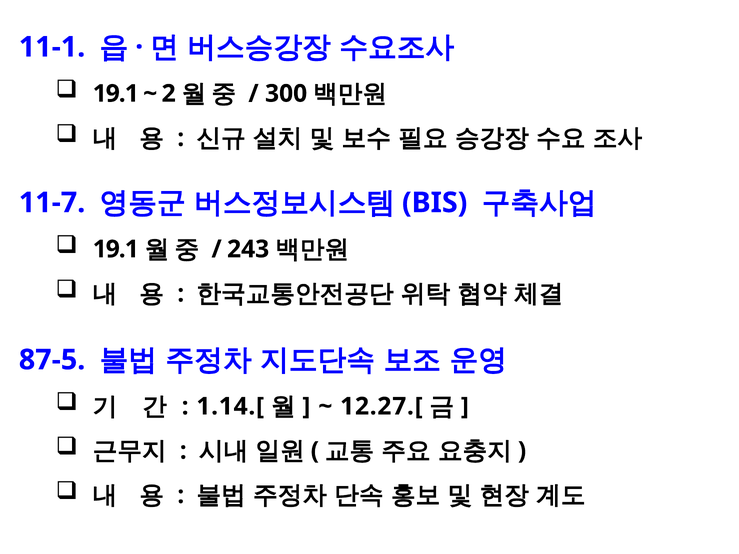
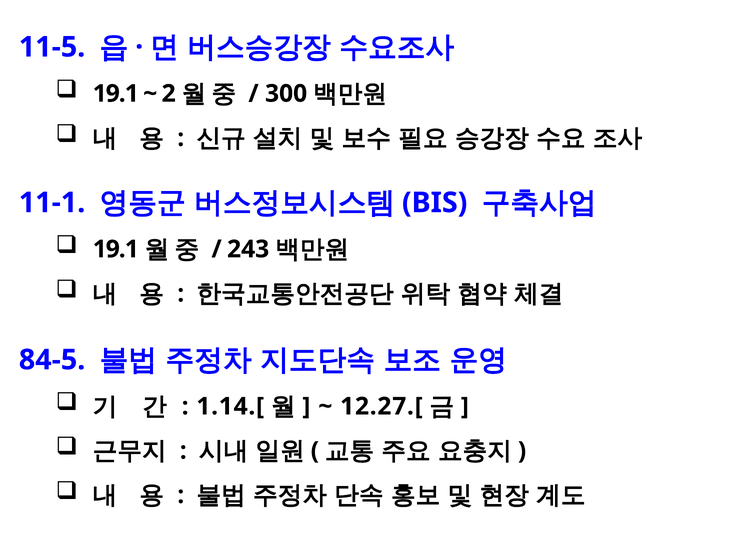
11-1: 11-1 -> 11-5 (52, 47)
11-7: 11-7 -> 11-1 (52, 203)
87-5: 87-5 -> 84-5 (52, 360)
